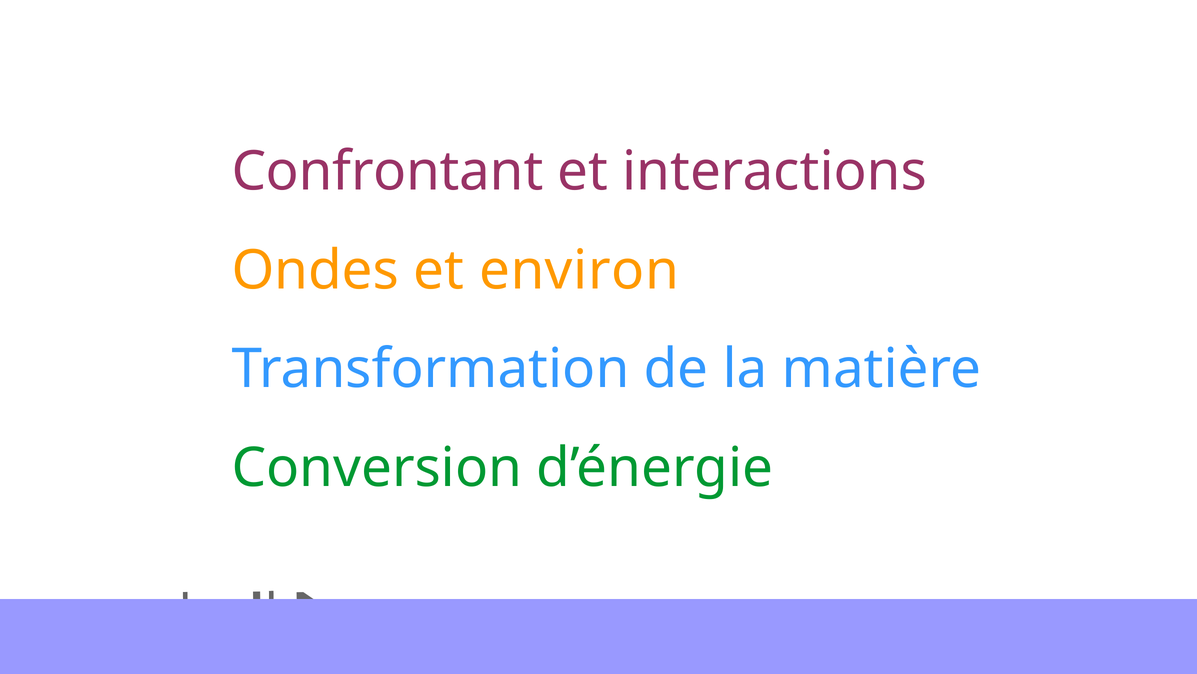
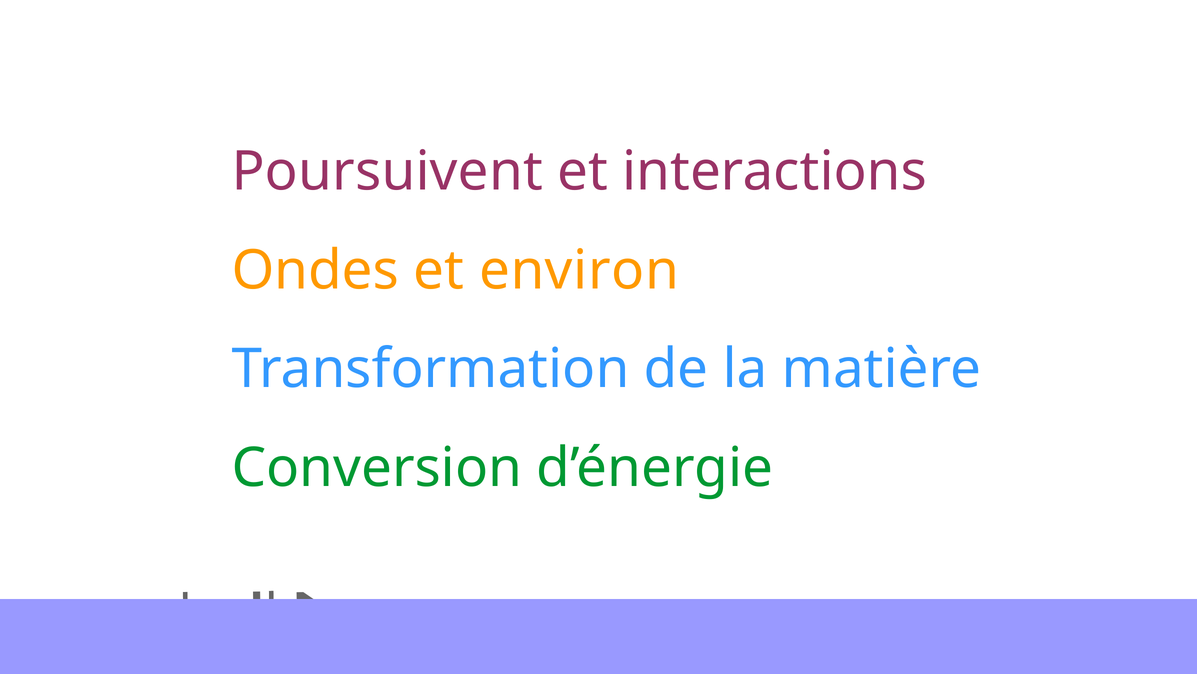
Confrontant: Confrontant -> Poursuivent (387, 171)
